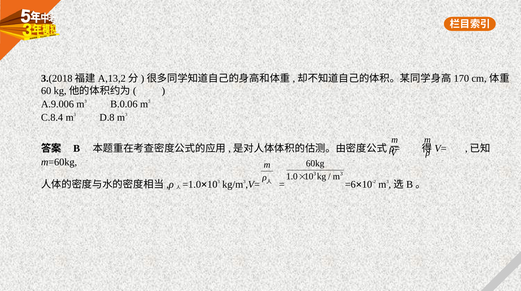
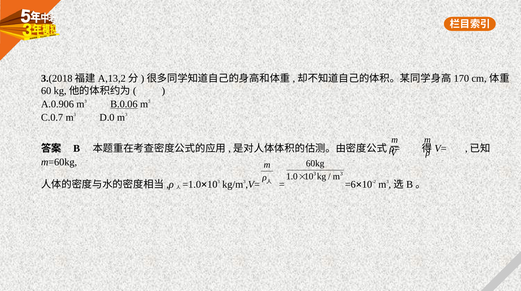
A.9.006: A.9.006 -> A.0.906 (57, 104)
B.0.06 underline: none -> present (124, 104)
C.8.4: C.8.4 -> C.0.7 (52, 118)
D.8: D.8 -> D.0 (107, 118)
